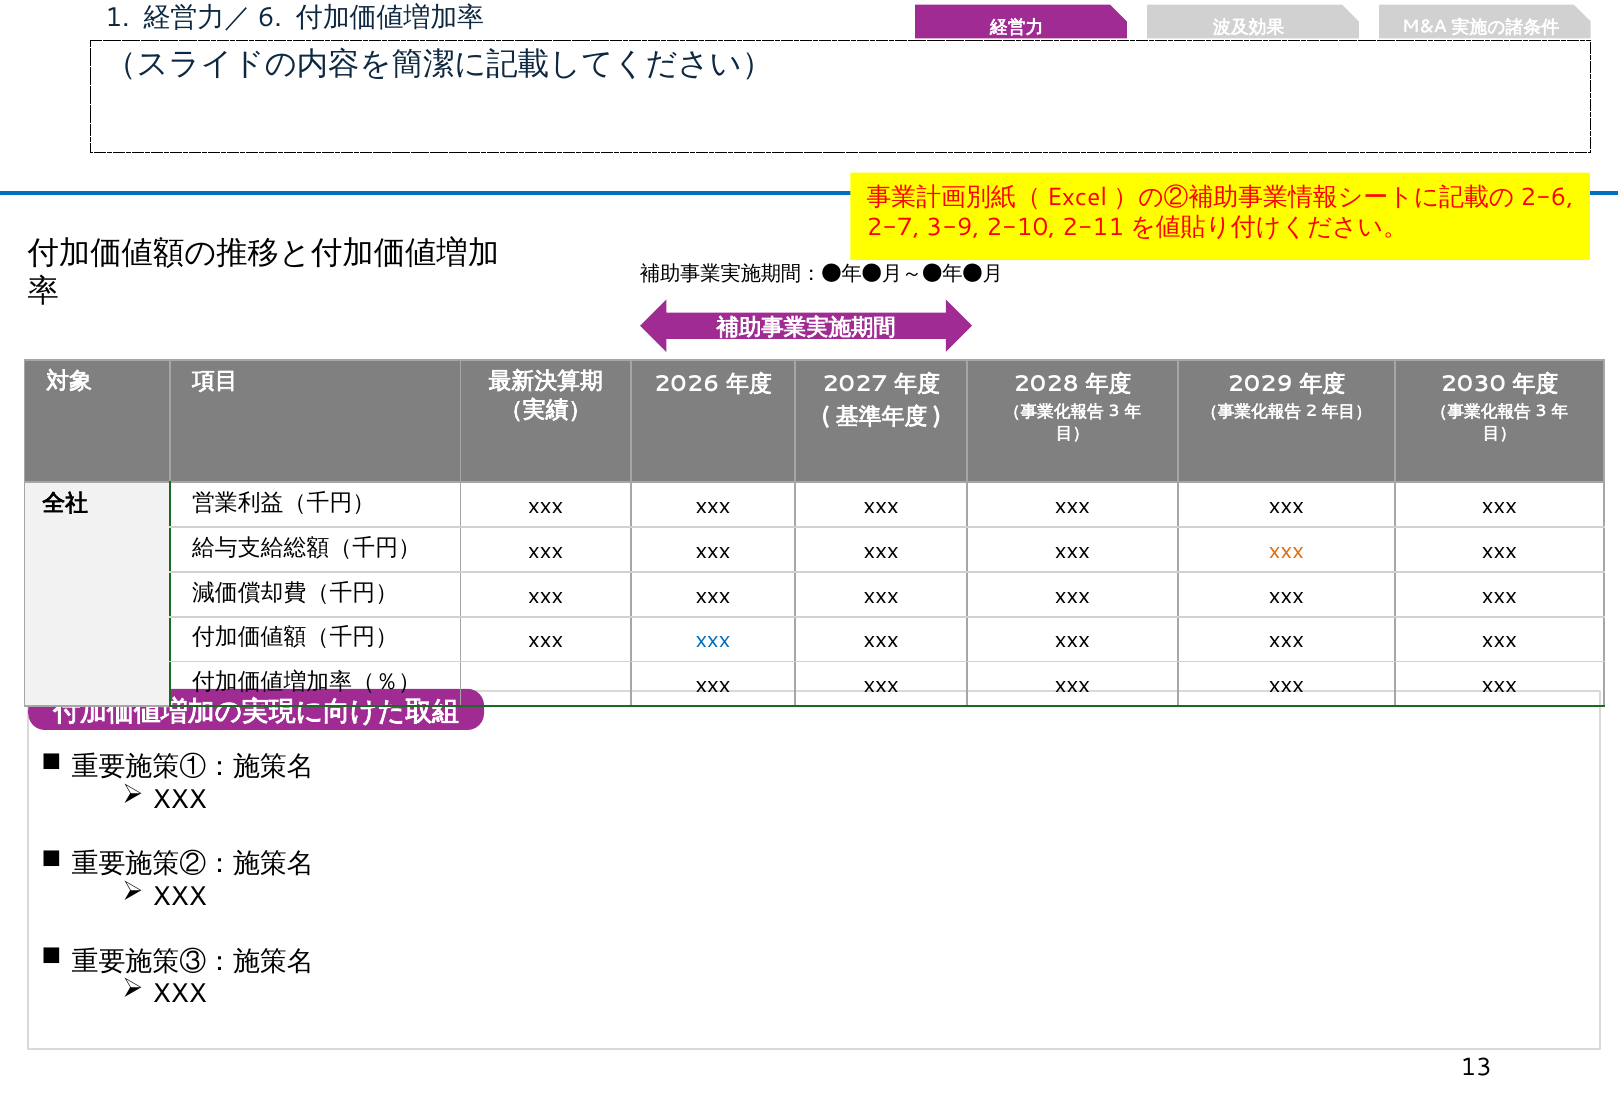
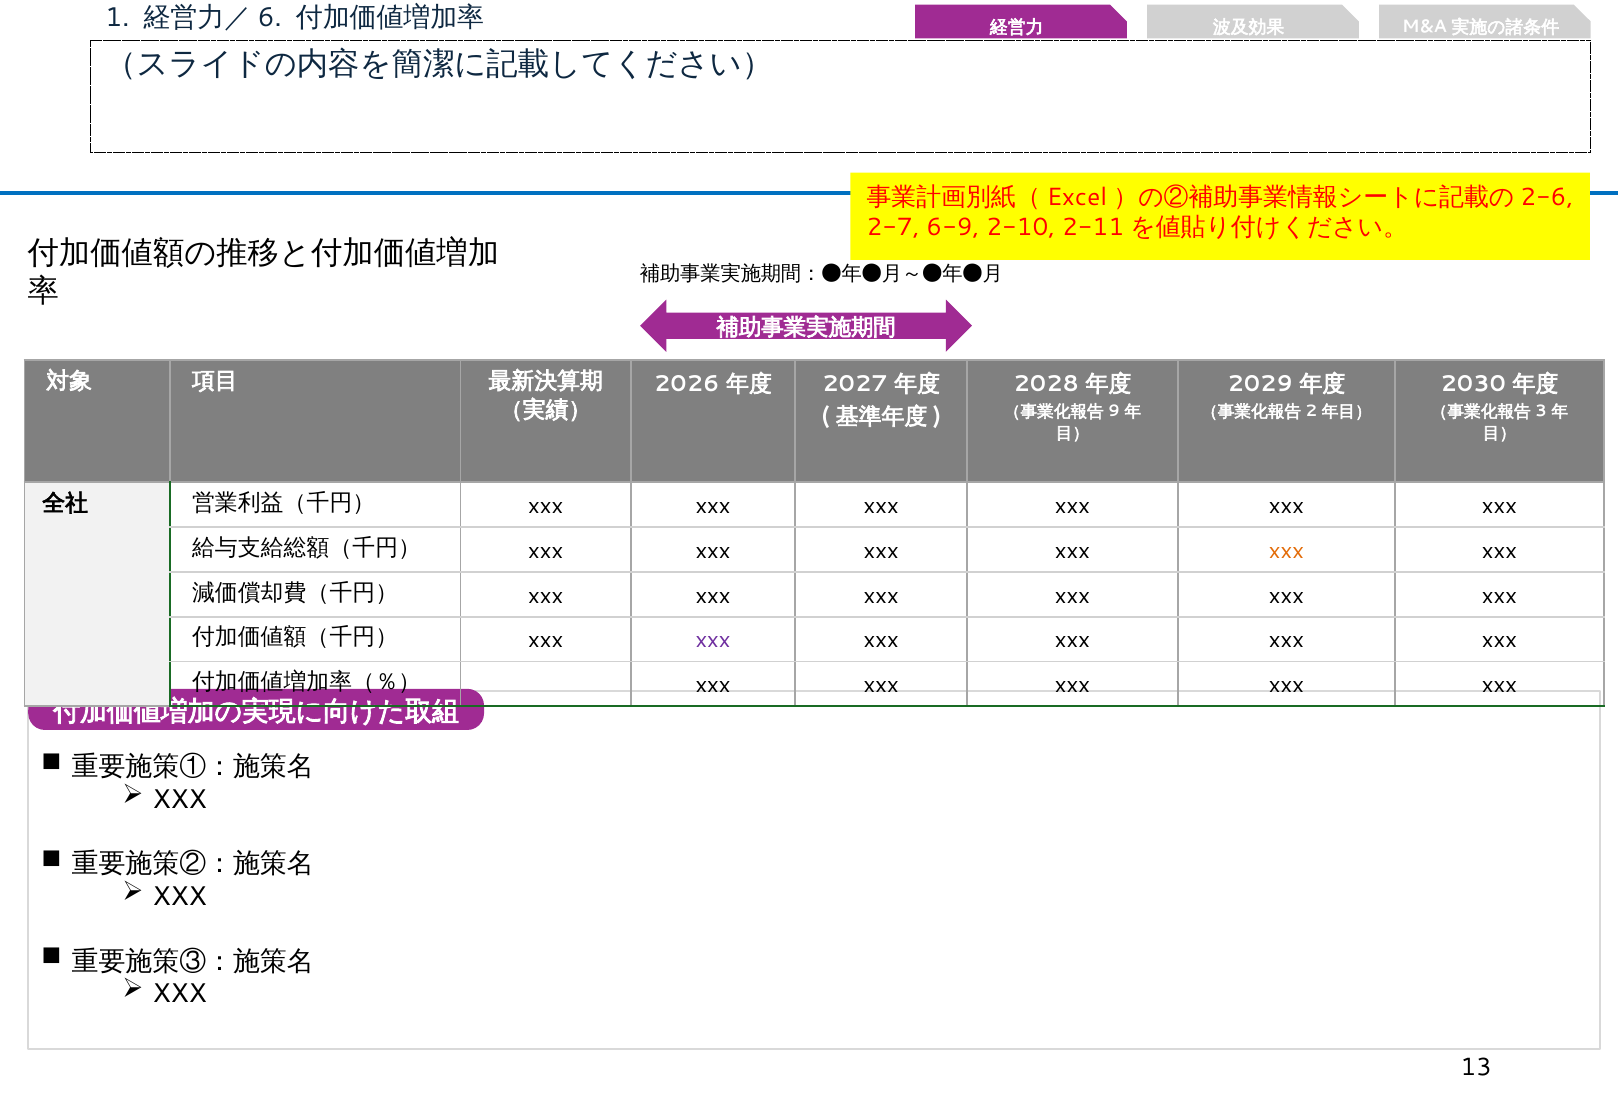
3-9: 3-9 -> 6-9 (953, 227)
3: 3 -> 9 (1114, 411)
xxx colour: blue -> purple (713, 640)
